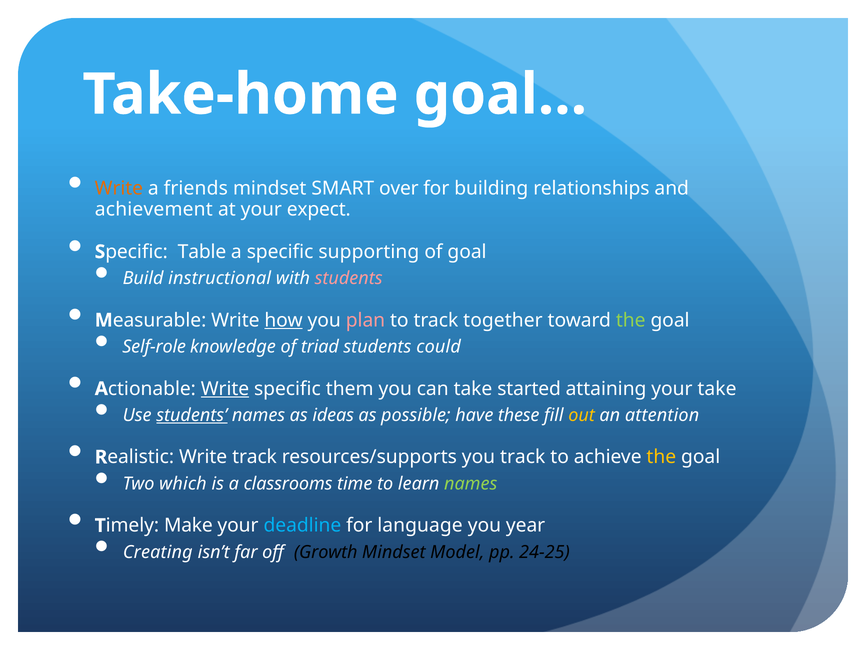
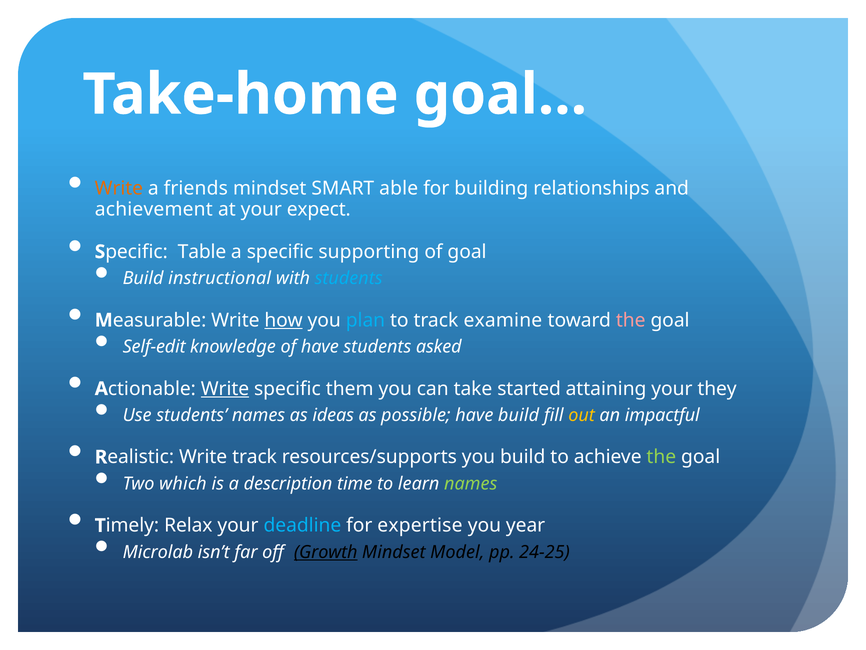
over: over -> able (399, 188)
students colour: pink -> light blue (349, 278)
plan colour: pink -> light blue (365, 320)
together: together -> examine (503, 320)
the colour: light green -> pink (631, 320)
Self-role: Self-role -> Self-edit (154, 346)
of triad: triad -> have (320, 346)
could: could -> asked (439, 346)
your take: take -> they (717, 388)
students underline: present -> none (192, 415)
have these: these -> build (519, 415)
attention: attention -> impactful (662, 415)
you track: track -> build (523, 457)
the colour: yellow -> light green (661, 457)
classrooms: classrooms -> description (288, 483)
Make: Make -> Relax (188, 525)
language: language -> expertise (420, 525)
Creating: Creating -> Microlab (158, 552)
Growth underline: none -> present (326, 552)
